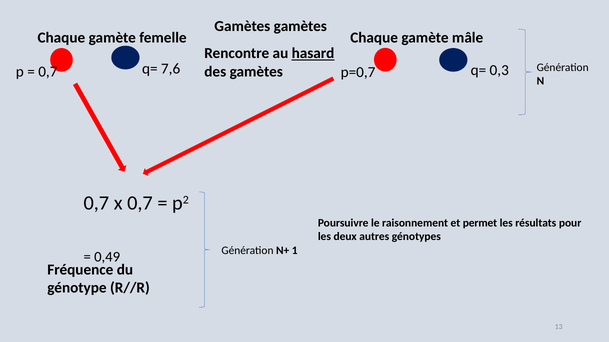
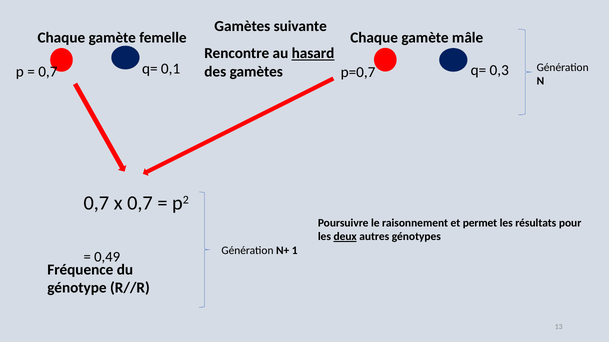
Gamètes gamètes: gamètes -> suivante (300, 26)
7,6: 7,6 -> 0,1 (171, 69)
deux underline: none -> present (345, 237)
